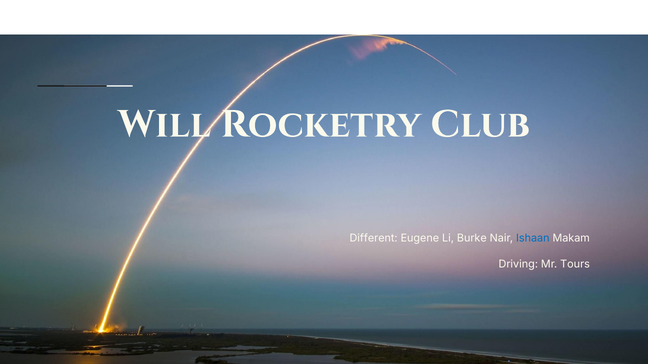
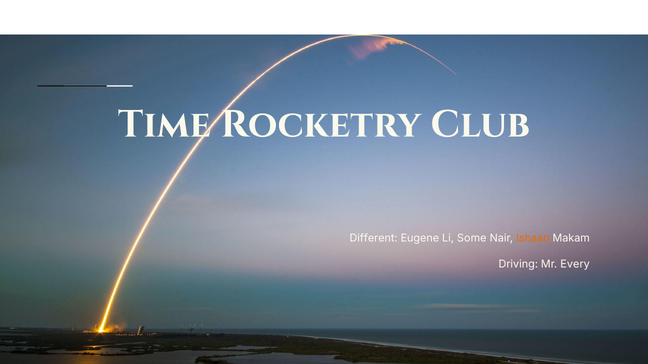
Will: Will -> Time (164, 124)
Burke: Burke -> Some (472, 239)
Ishaan colour: blue -> orange (533, 239)
Tours: Tours -> Every (575, 264)
